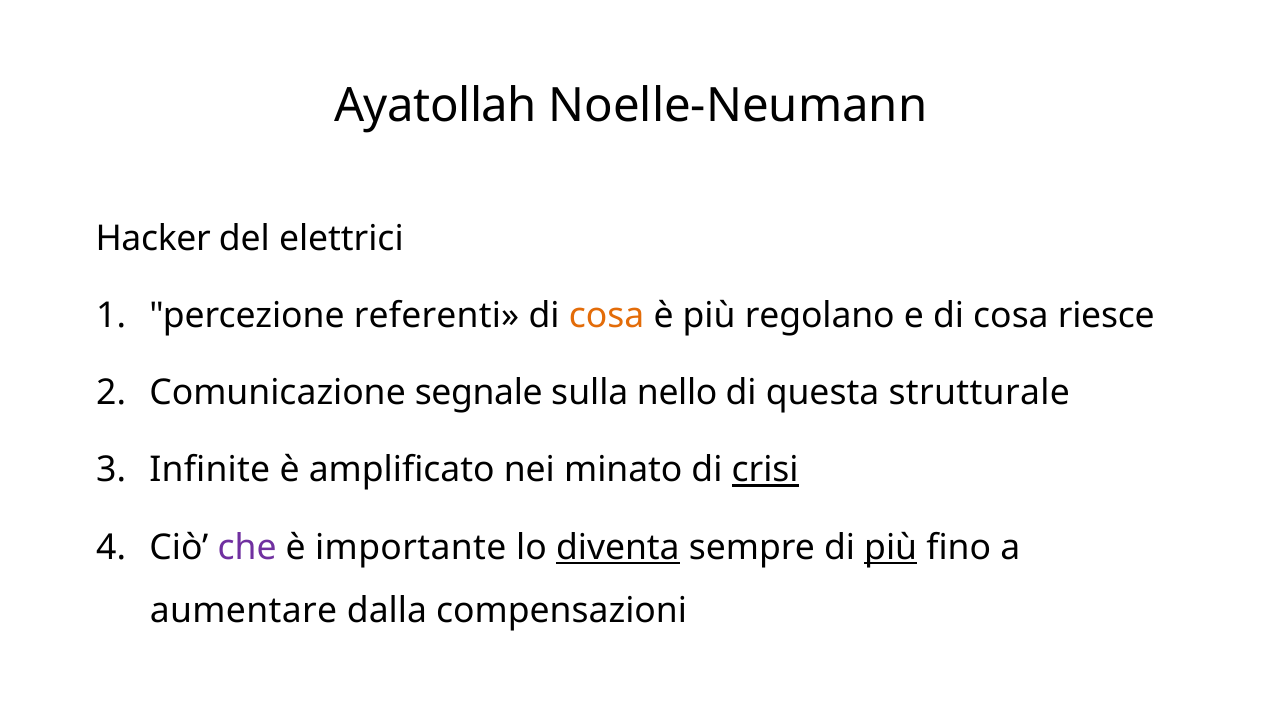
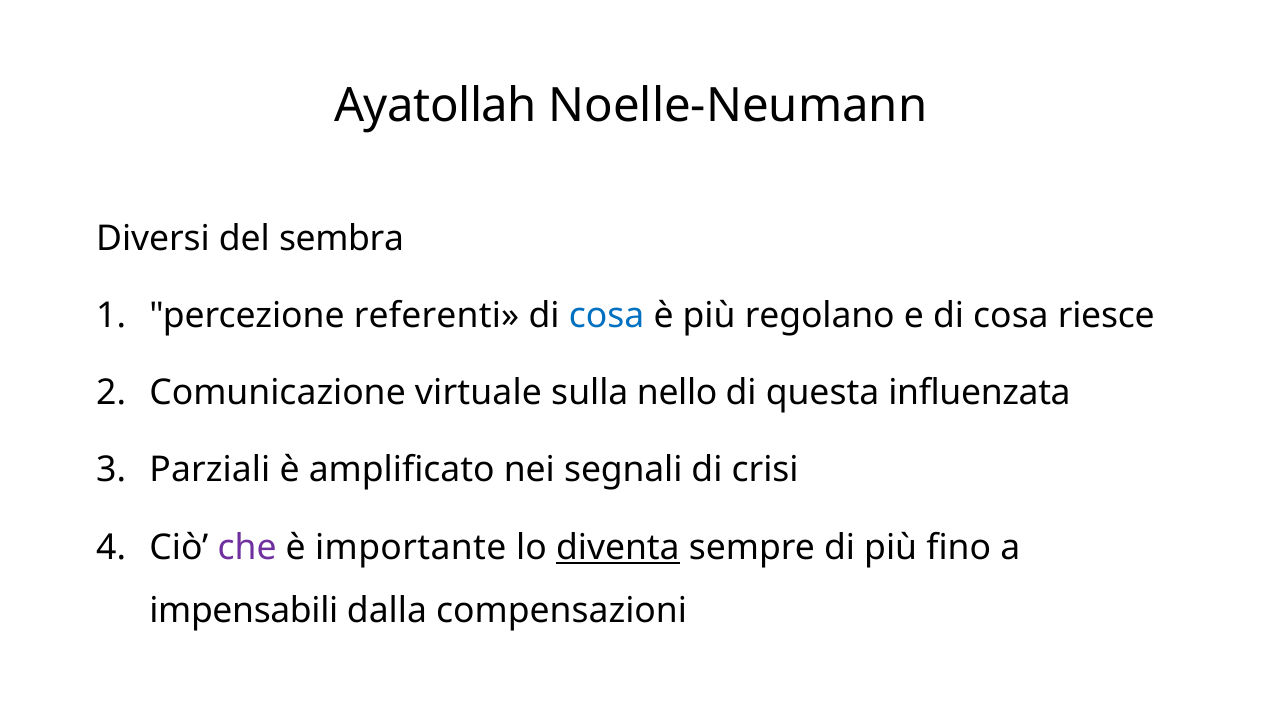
Hacker: Hacker -> Diversi (153, 239)
elettrici: elettrici -> sembra (342, 239)
cosa colour: orange -> blue (607, 316)
segnale: segnale -> virtuale (478, 393)
strutturale: strutturale -> influenzata (980, 393)
Infinite: Infinite -> Parziali (210, 470)
minato: minato -> segnali (623, 470)
crisi underline: present -> none (765, 470)
più underline: present -> none (891, 547)
aumentare: aumentare -> impensabili (244, 611)
